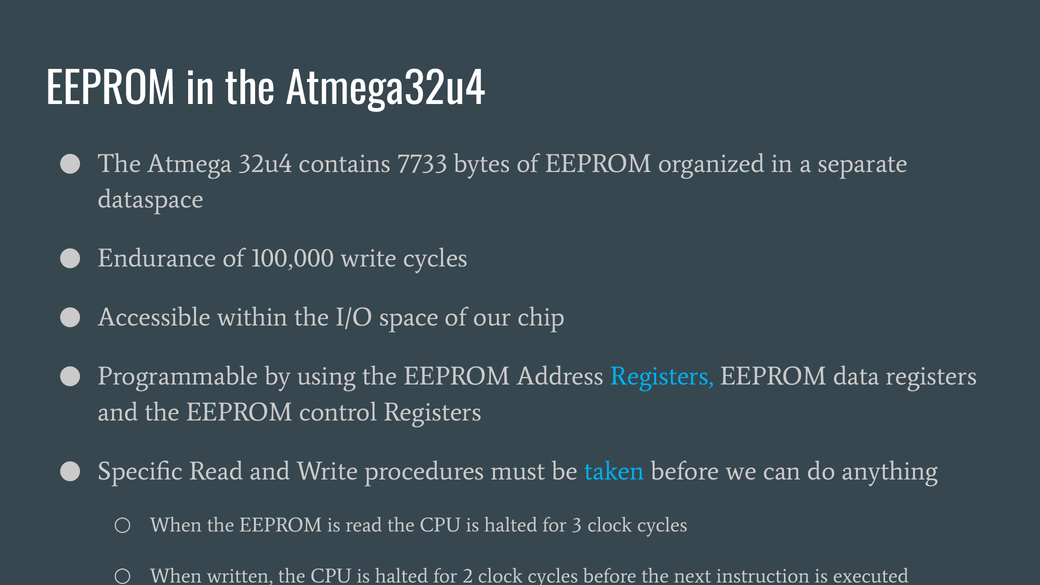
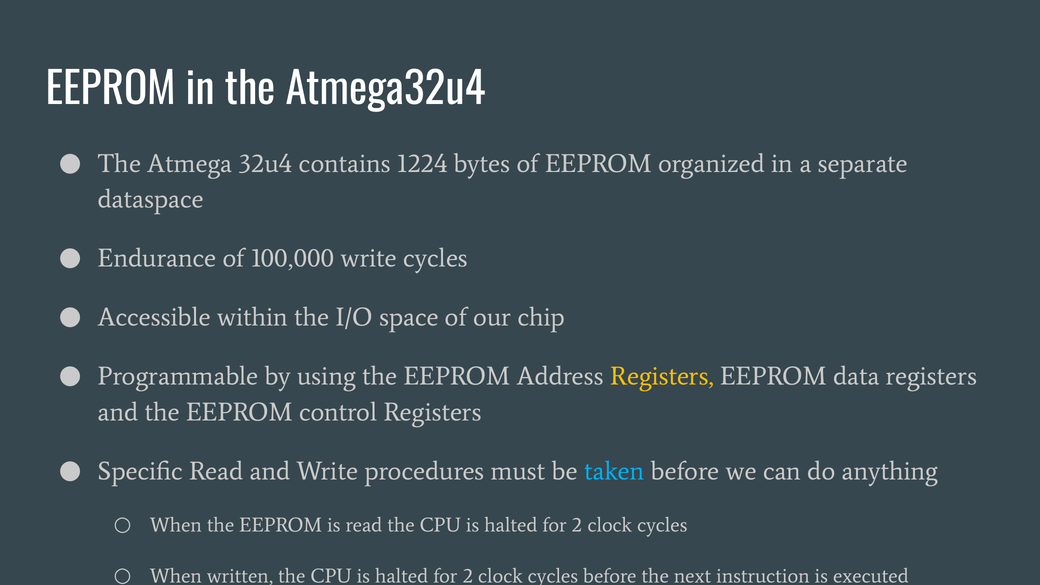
7733: 7733 -> 1224 (423, 164)
Registers colour: light blue -> yellow (662, 376)
3: 3 -> 2 (577, 525)
